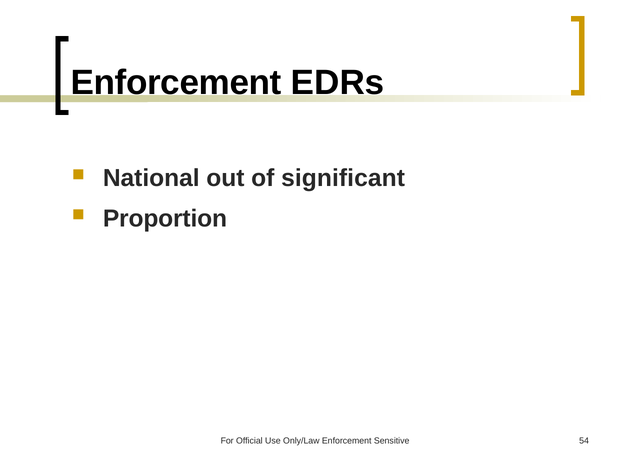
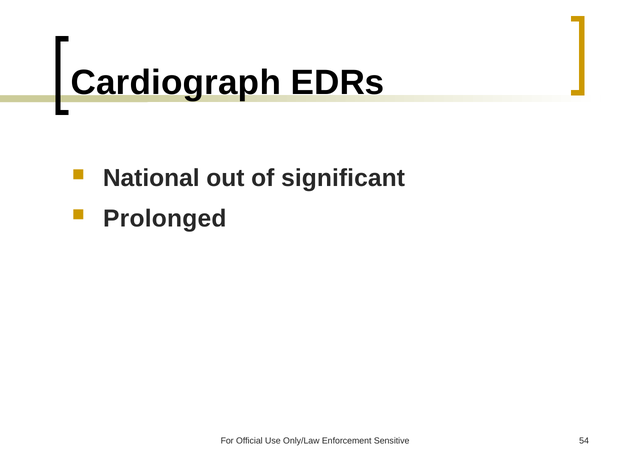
Enforcement: Enforcement -> Cardiograph (176, 83)
Proportion: Proportion -> Prolonged (165, 219)
